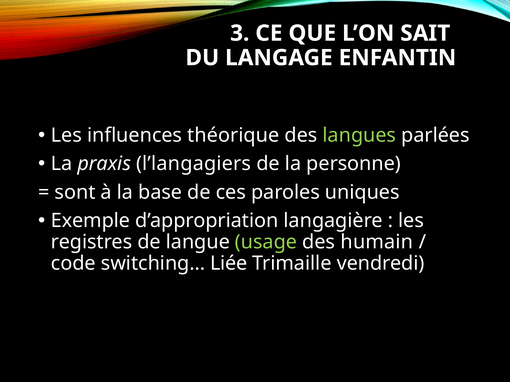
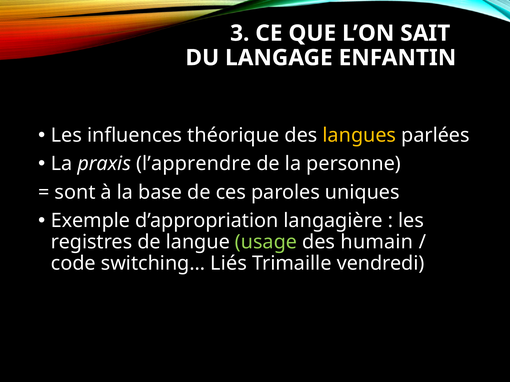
langues colour: light green -> yellow (359, 135)
l’langagiers: l’langagiers -> l’apprendre (194, 164)
Liée: Liée -> Liés (229, 264)
